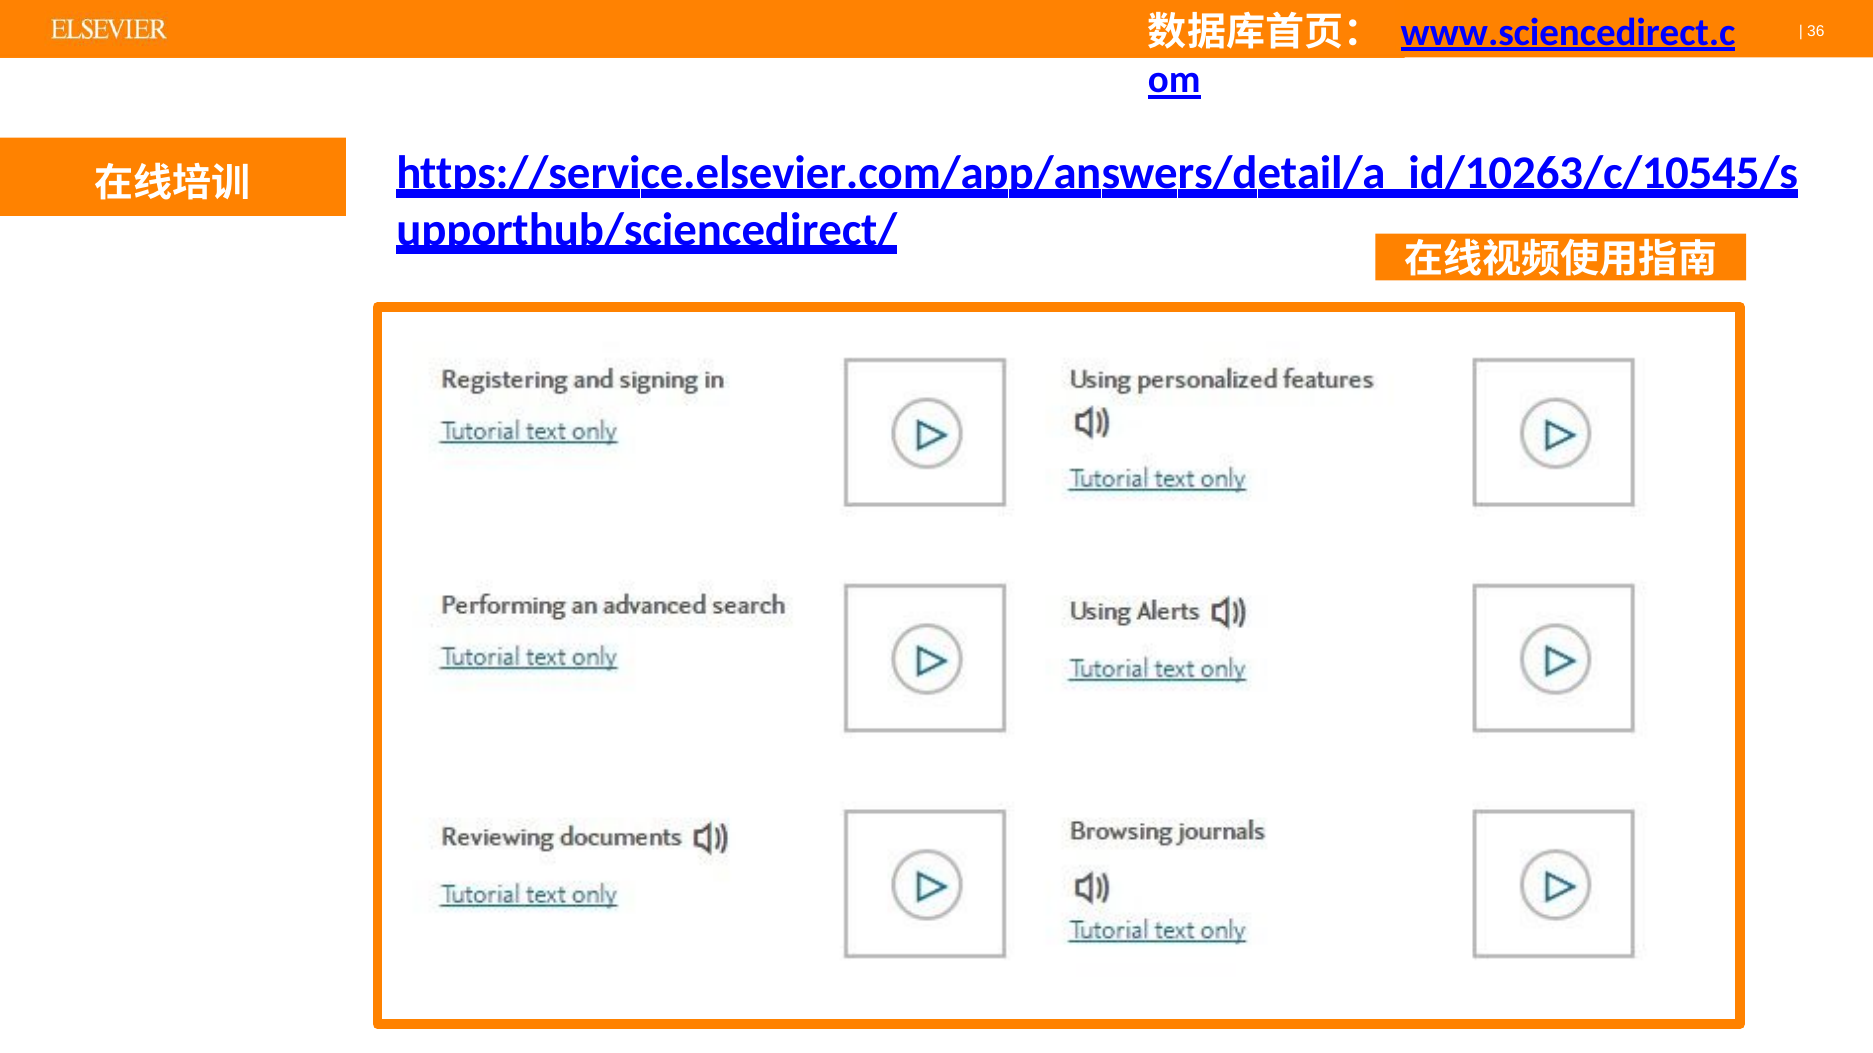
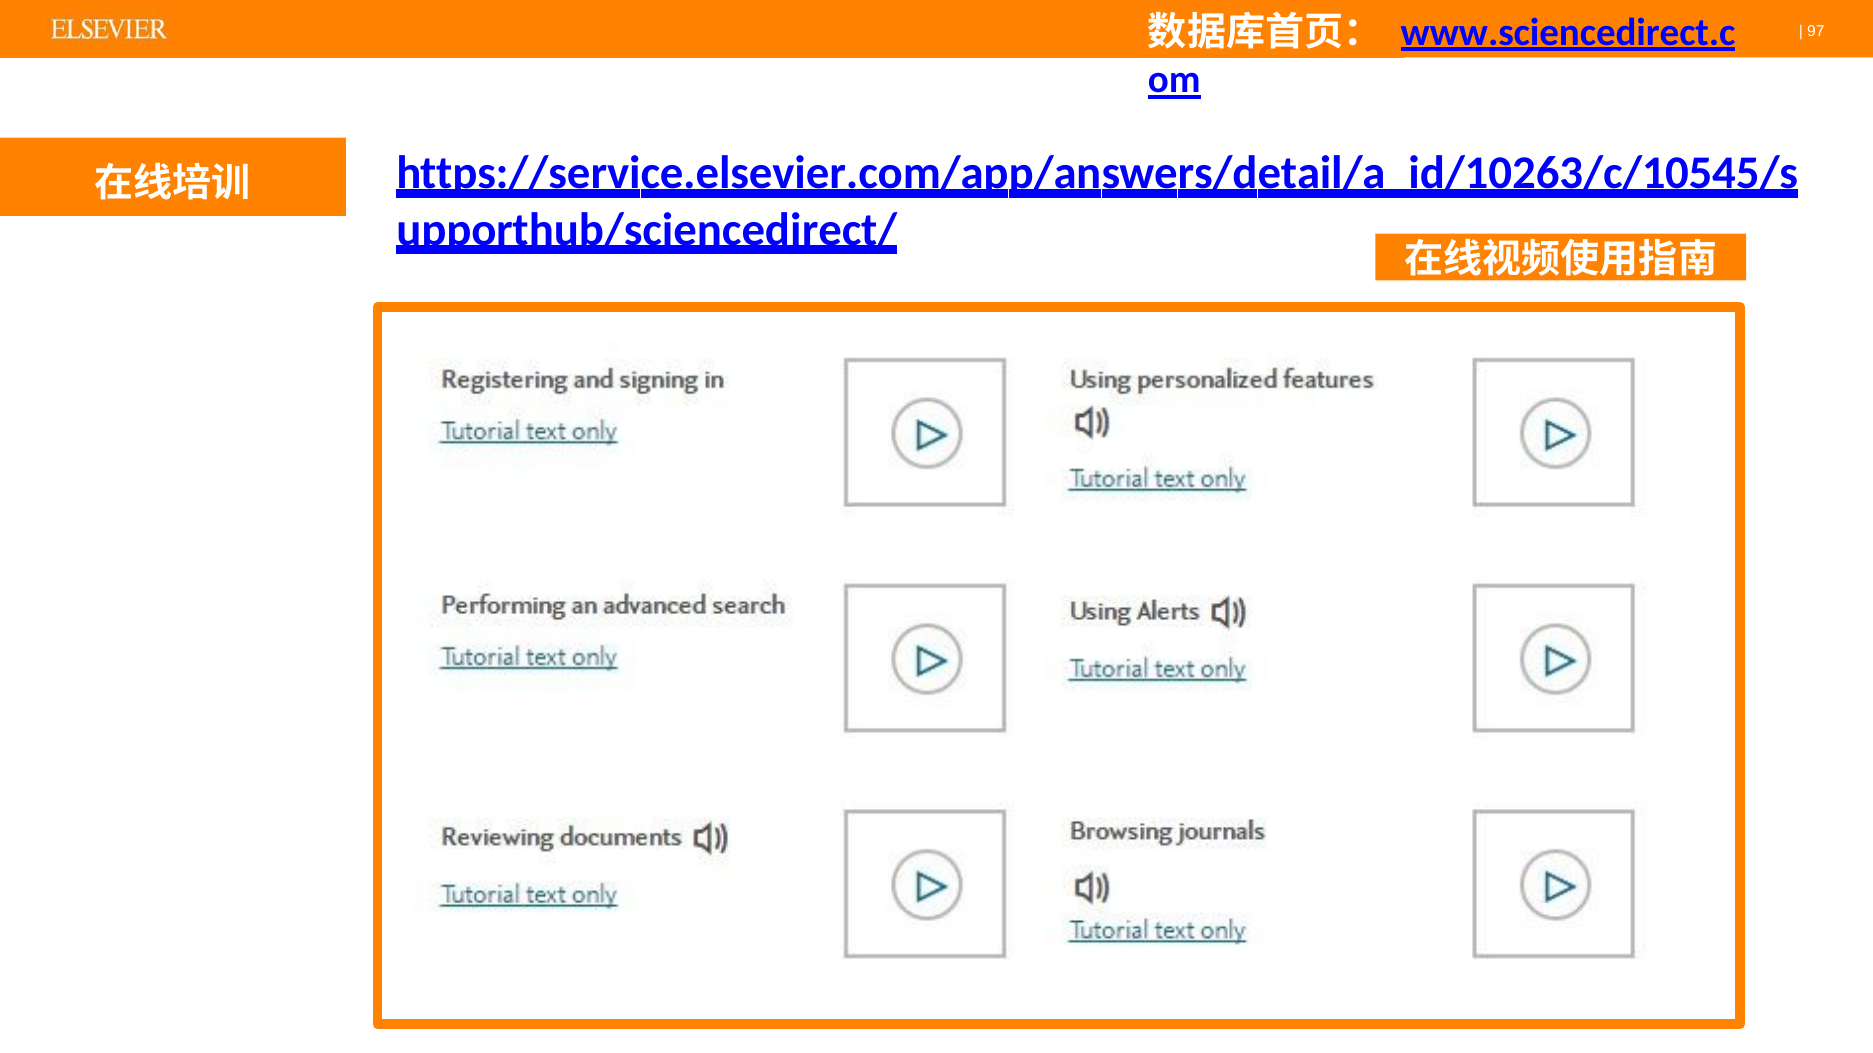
36: 36 -> 97 (1816, 31)
